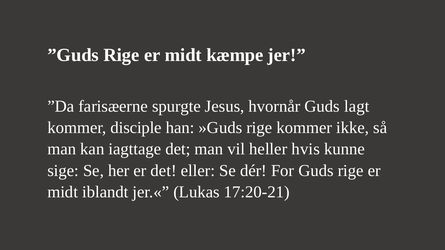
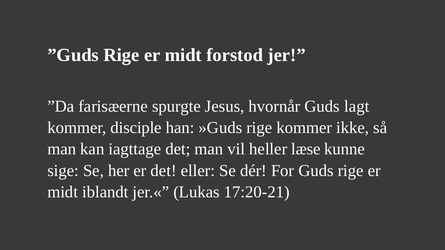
kæmpe: kæmpe -> forstod (235, 55)
hvis: hvis -> læse (306, 149)
